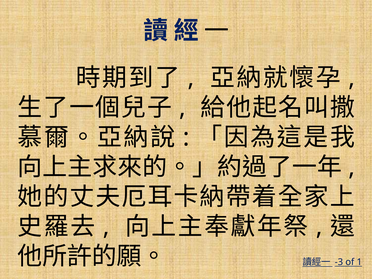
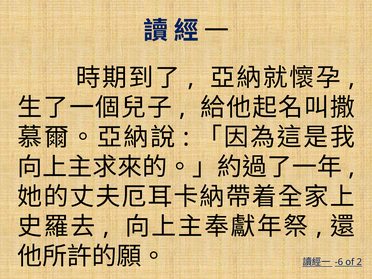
-3: -3 -> -6 (339, 262)
1: 1 -> 2 (359, 262)
